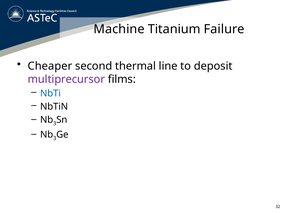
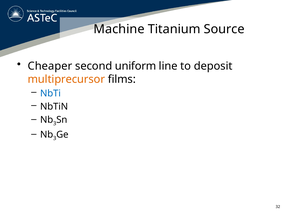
Failure: Failure -> Source (224, 29)
thermal: thermal -> uniform (136, 66)
multiprecursor colour: purple -> orange (66, 79)
